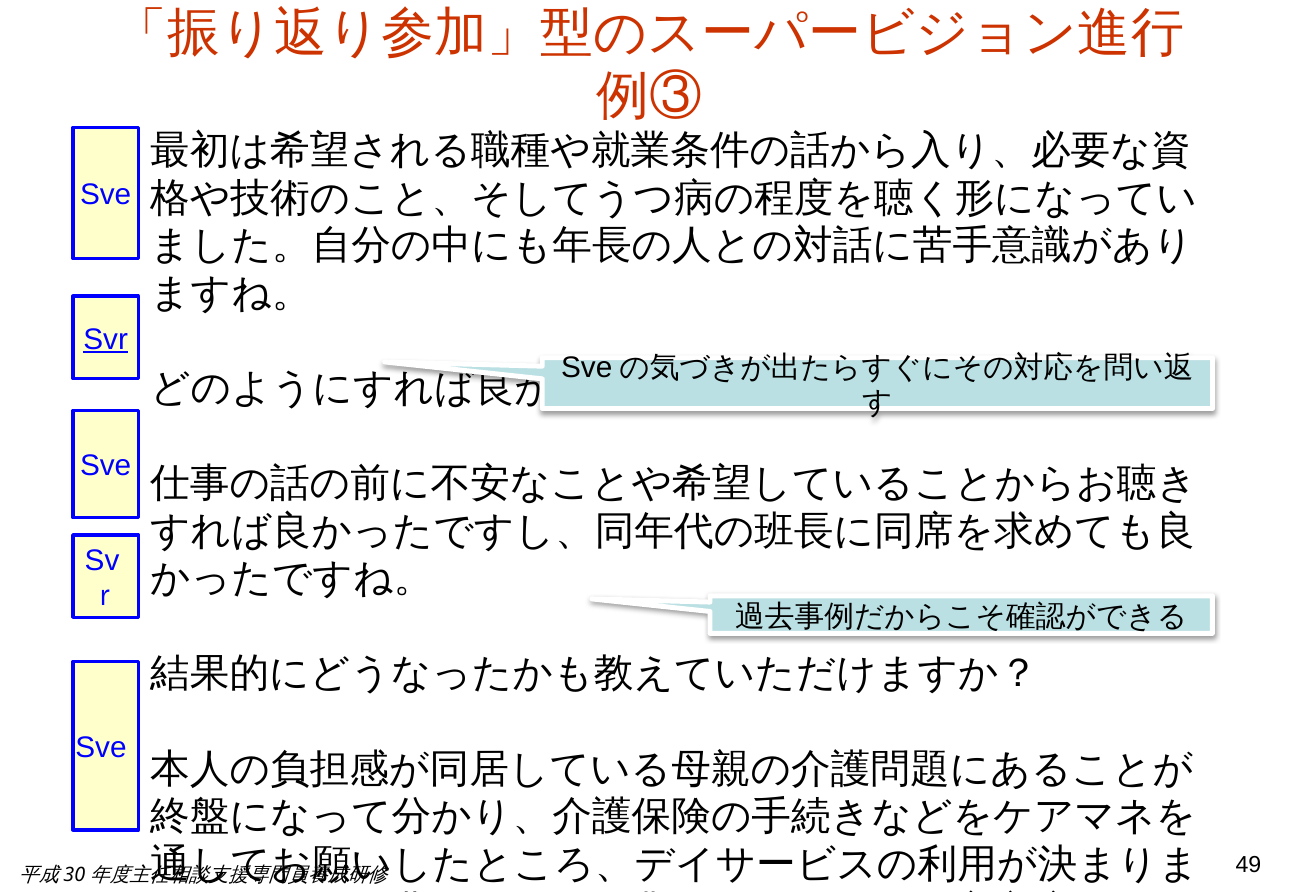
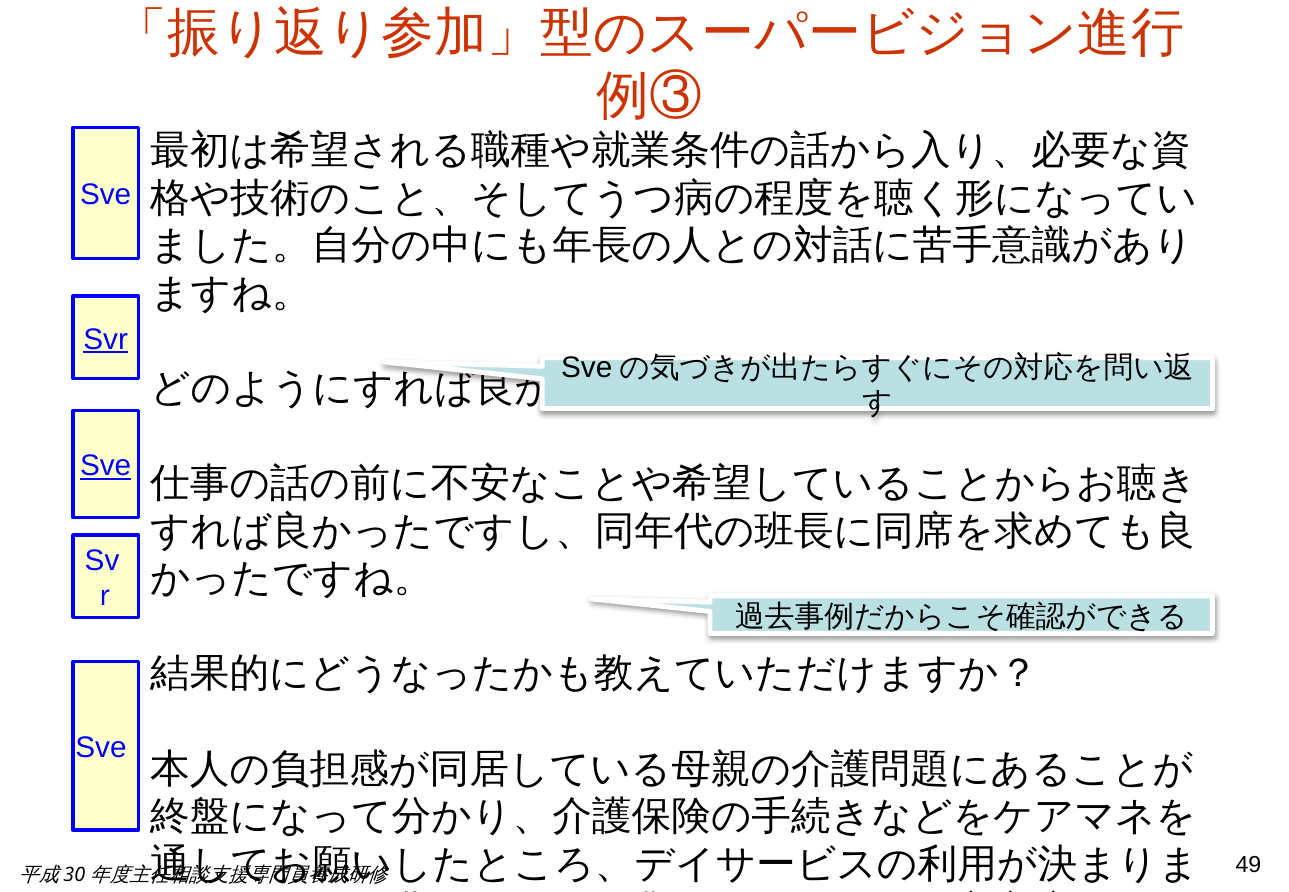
Sve underline: none -> present (106, 466)
